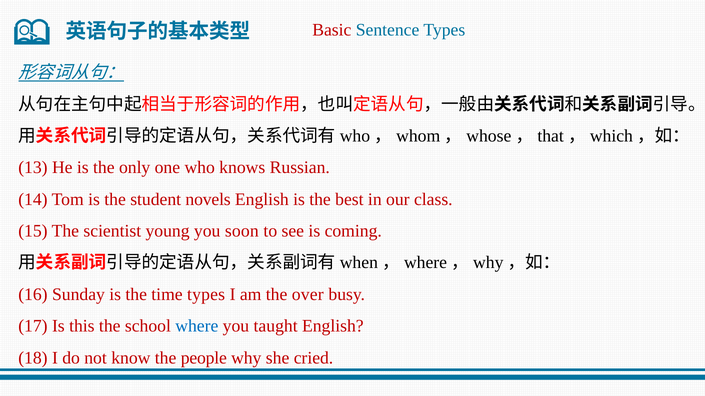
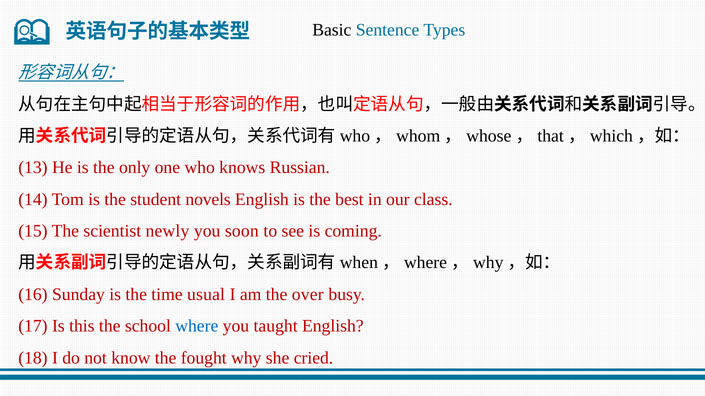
Basic colour: red -> black (332, 30)
young: young -> newly (167, 231)
time types: types -> usual (206, 295)
people: people -> fought (204, 358)
